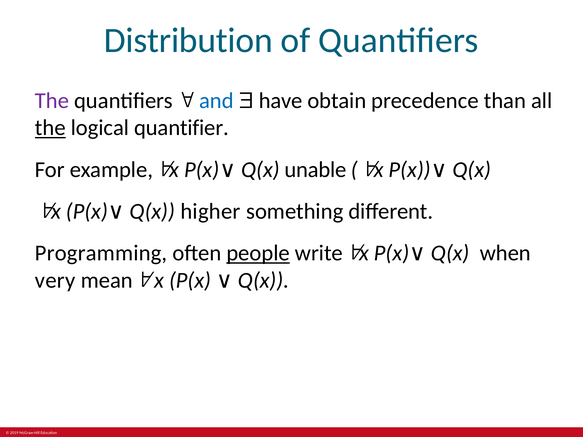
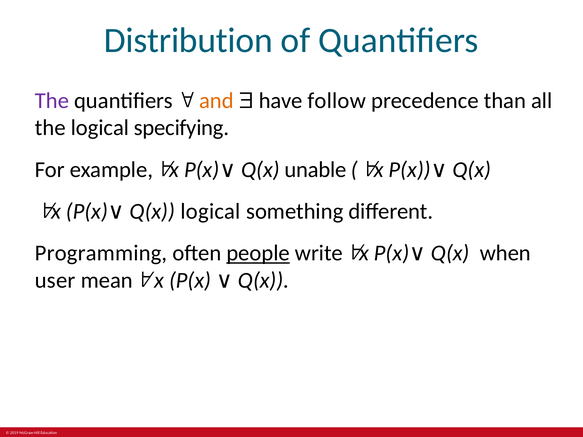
and colour: blue -> orange (216, 101)
obtain: obtain -> follow (337, 101)
the underline: present -> none (50, 128)
quantifier: quantifier -> specifying (182, 128)
Q(x higher: higher -> logical (211, 211)
very: very -> user (55, 280)
